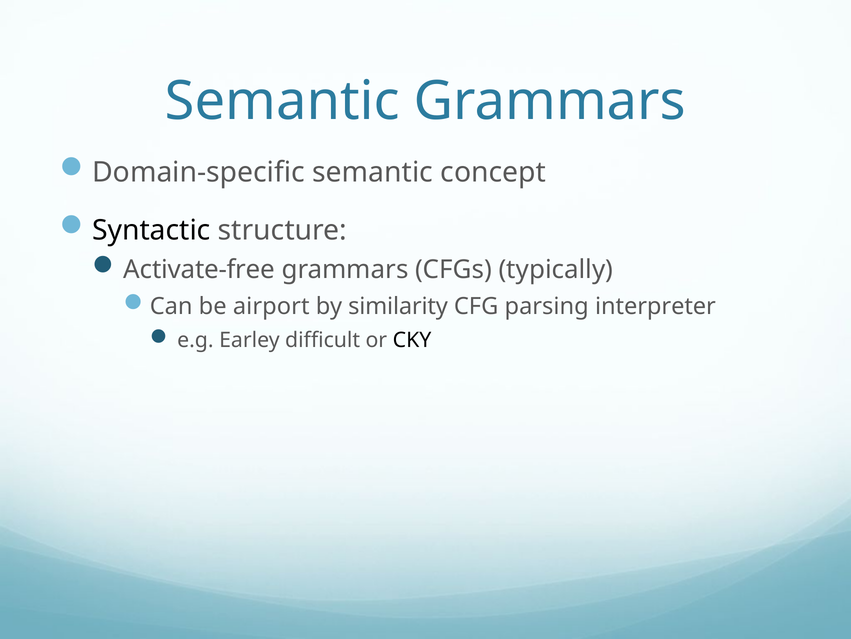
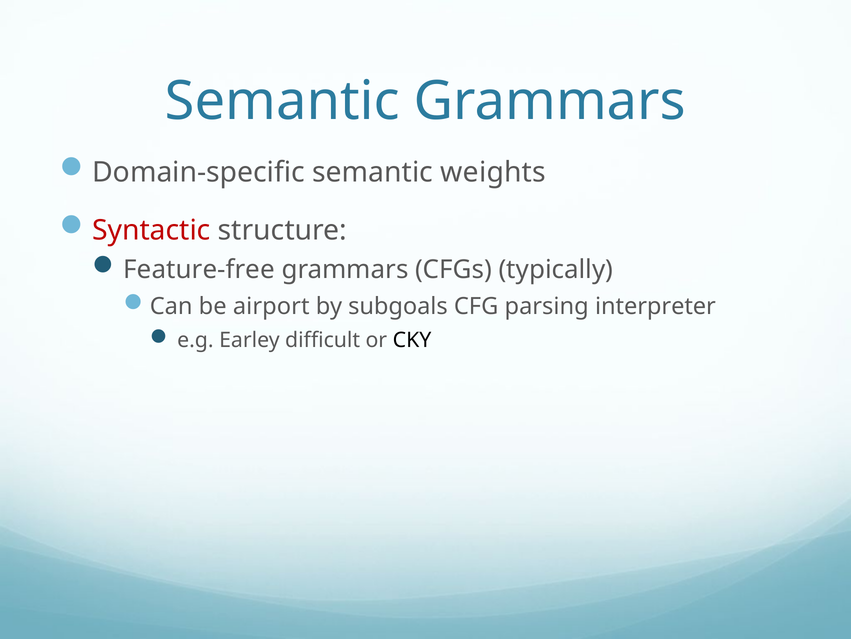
concept: concept -> weights (493, 172)
Syntactic colour: black -> red (151, 230)
Activate-free: Activate-free -> Feature-free (199, 269)
similarity: similarity -> subgoals (398, 306)
